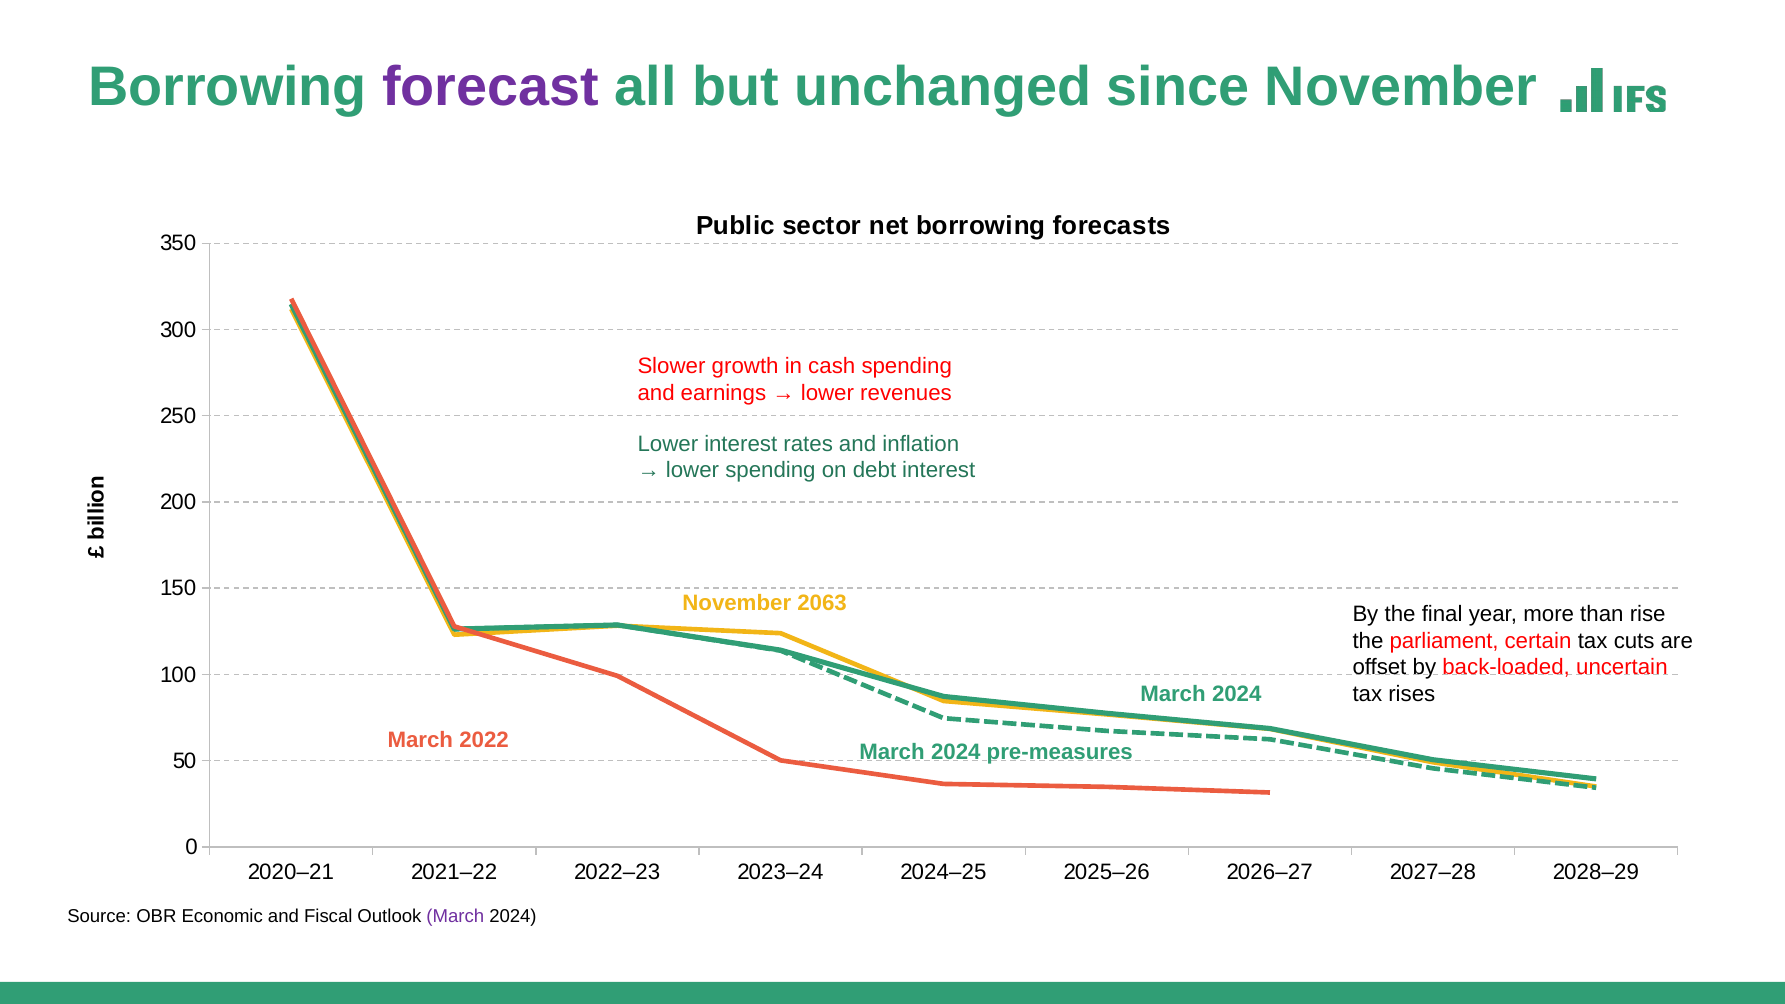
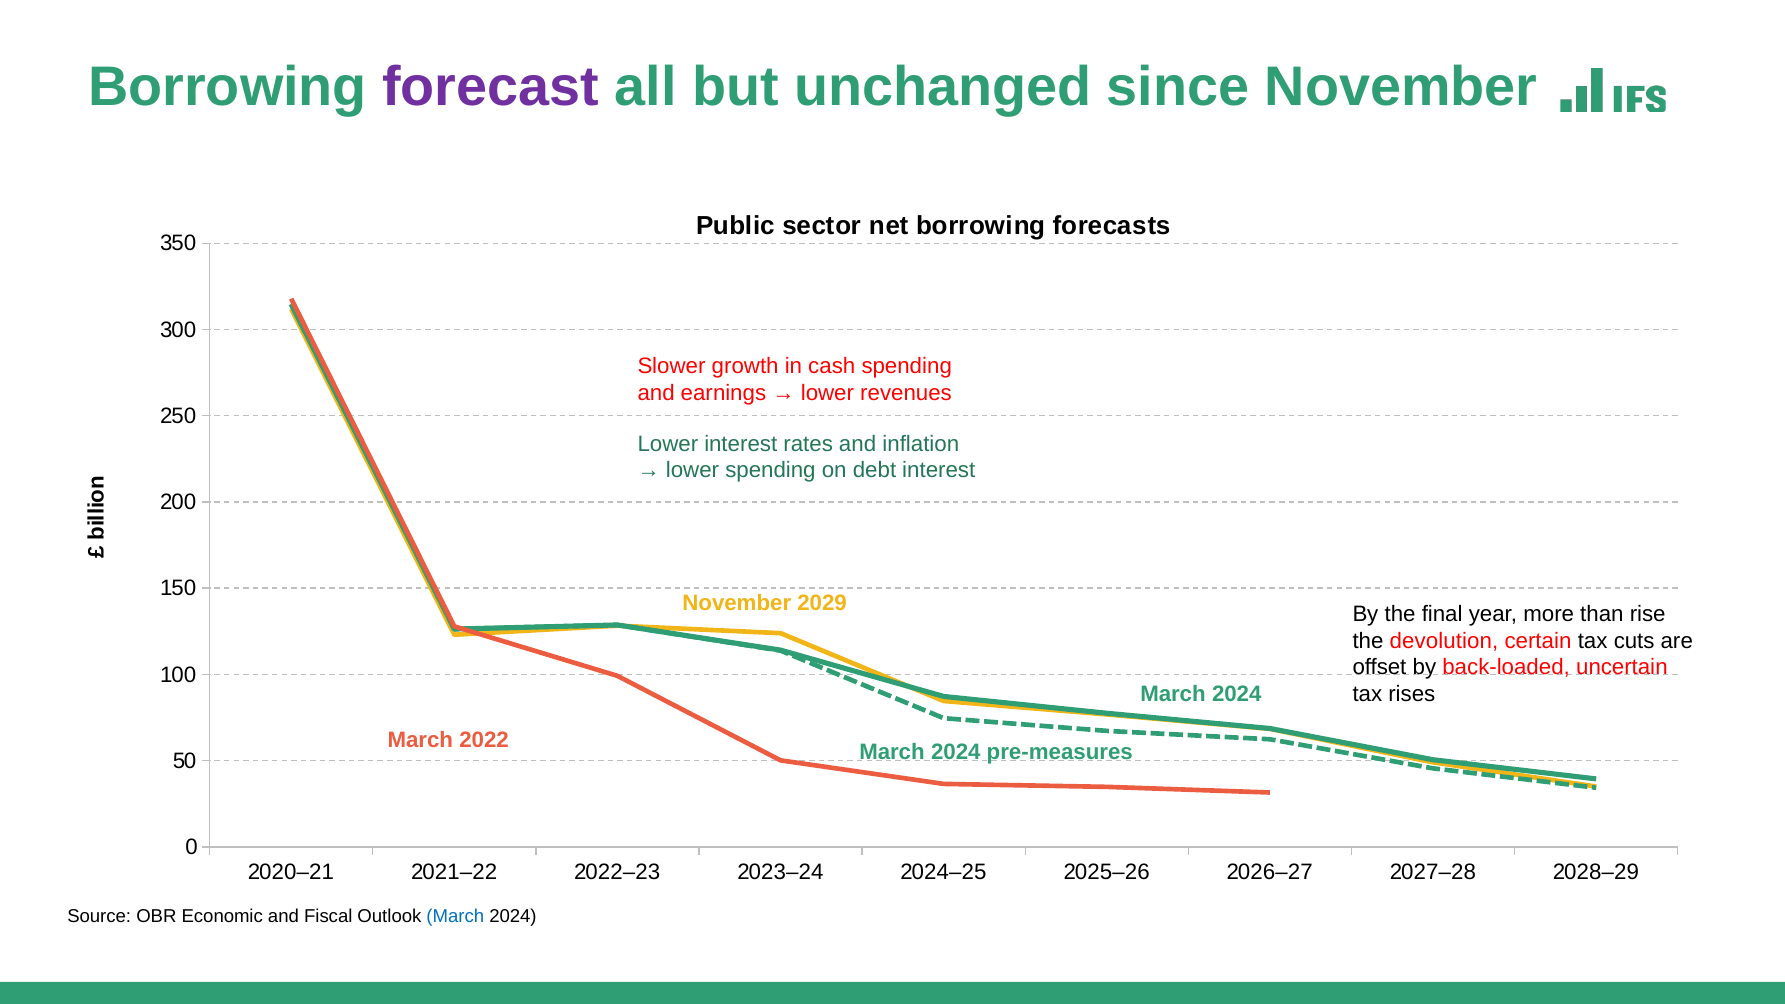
2063: 2063 -> 2029 (822, 603)
parliament: parliament -> devolution (1444, 641)
March colour: purple -> blue (455, 916)
